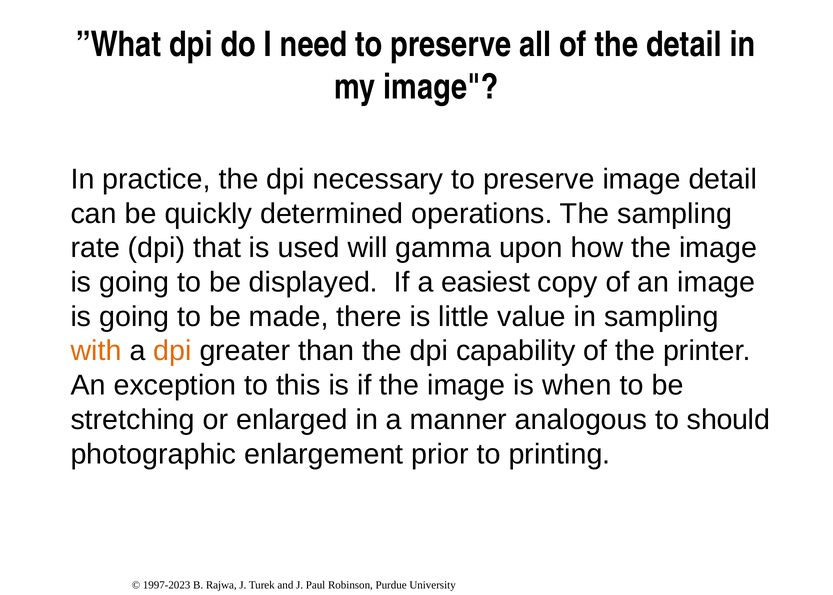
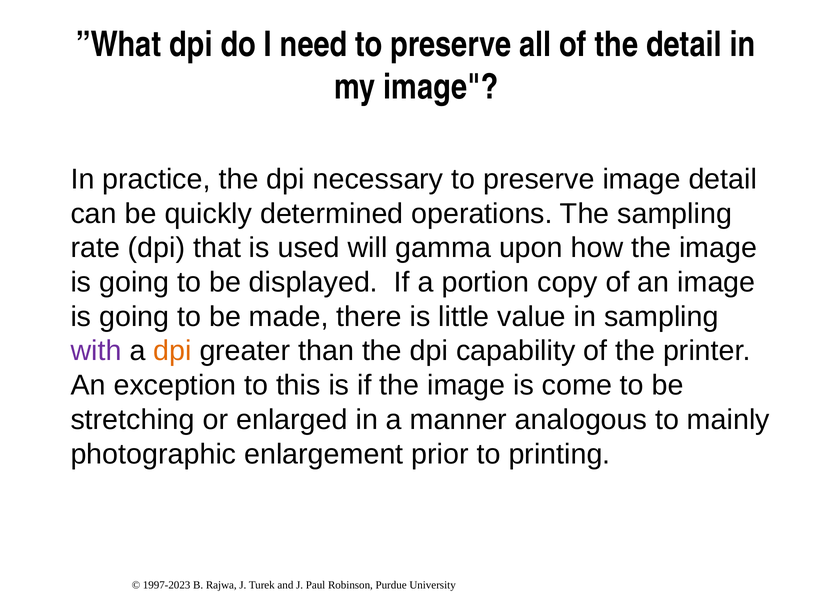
easiest: easiest -> portion (485, 282)
with colour: orange -> purple (96, 351)
when: when -> come (577, 385)
should: should -> mainly (728, 420)
